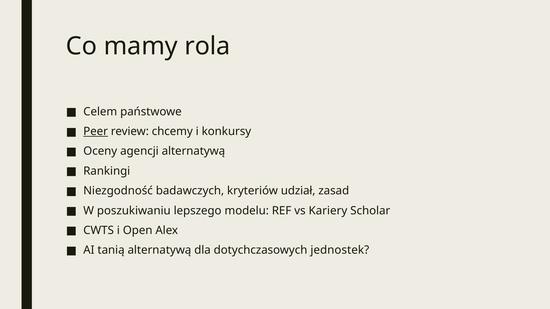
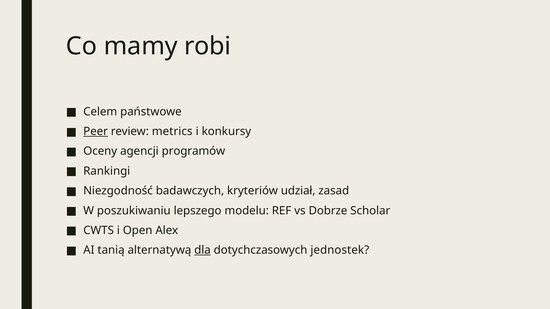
rola: rola -> robi (207, 46)
chcemy: chcemy -> metrics (172, 132)
agencji alternatywą: alternatywą -> programów (193, 151)
Kariery: Kariery -> Dobrze (328, 211)
dla underline: none -> present (203, 250)
